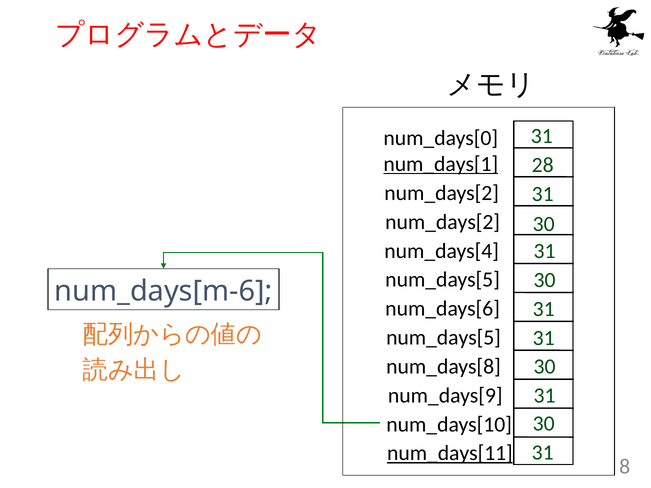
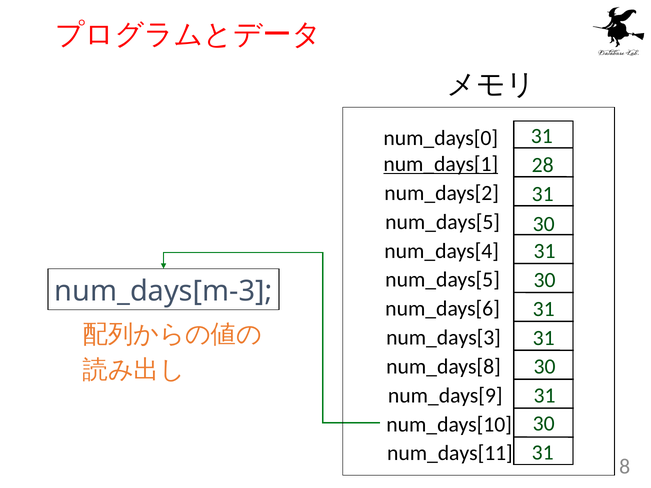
num_days[2: num_days[2 -> num_days[5 (443, 222)
num_days[m-6: num_days[m-6 -> num_days[m-3 (163, 291)
num_days[5: num_days[5 -> num_days[3 (444, 338)
num_days[11 underline: present -> none (450, 454)
